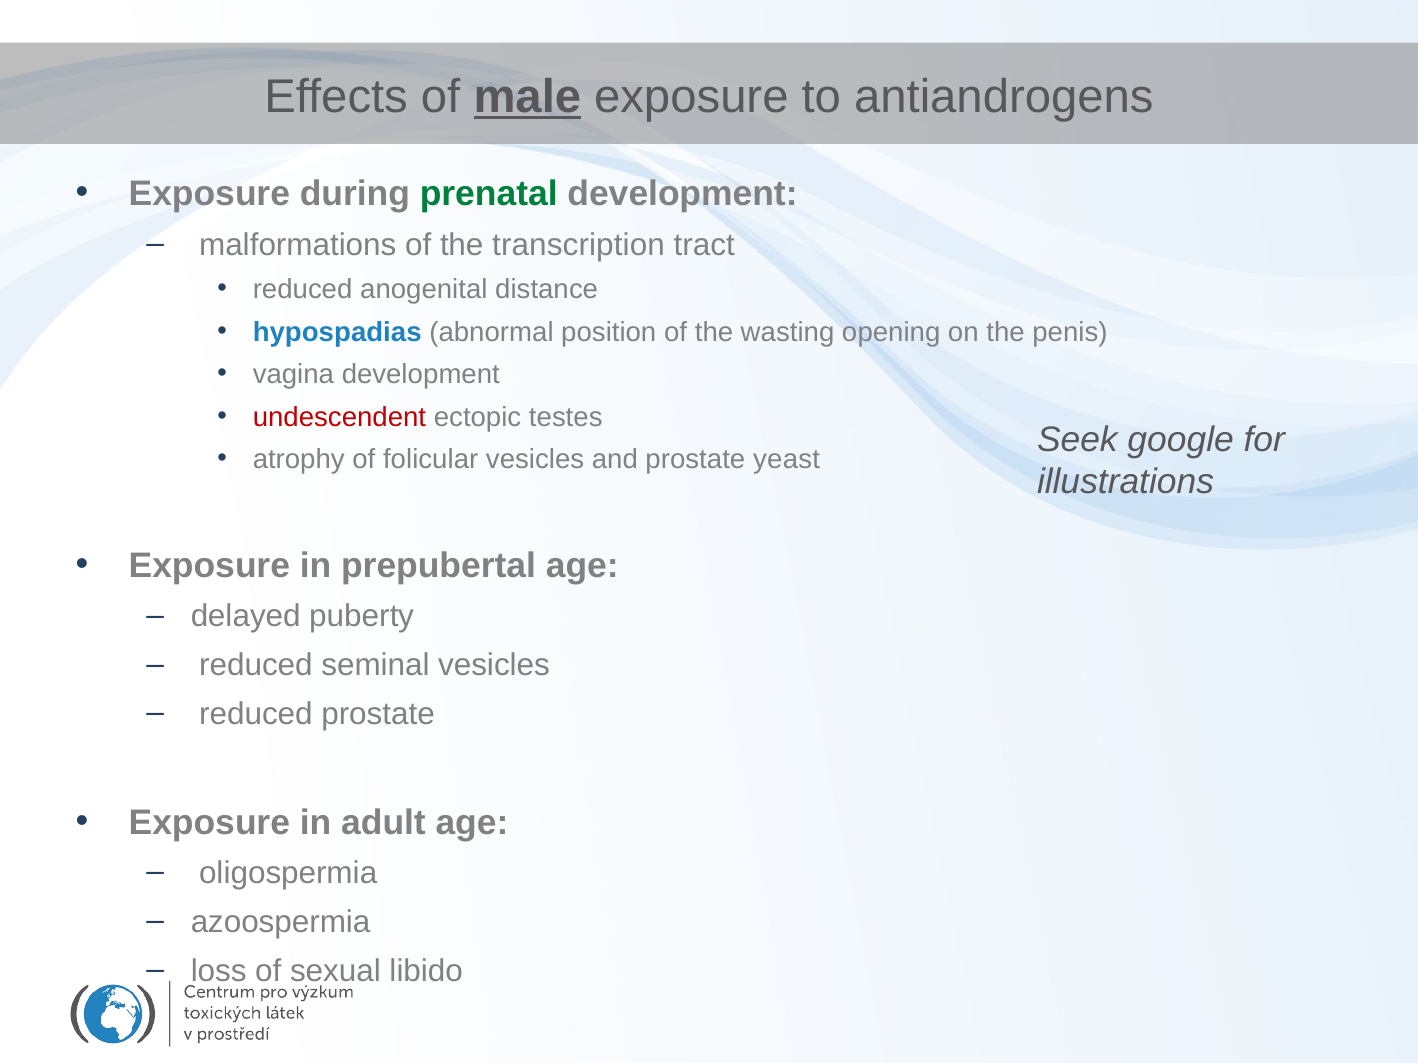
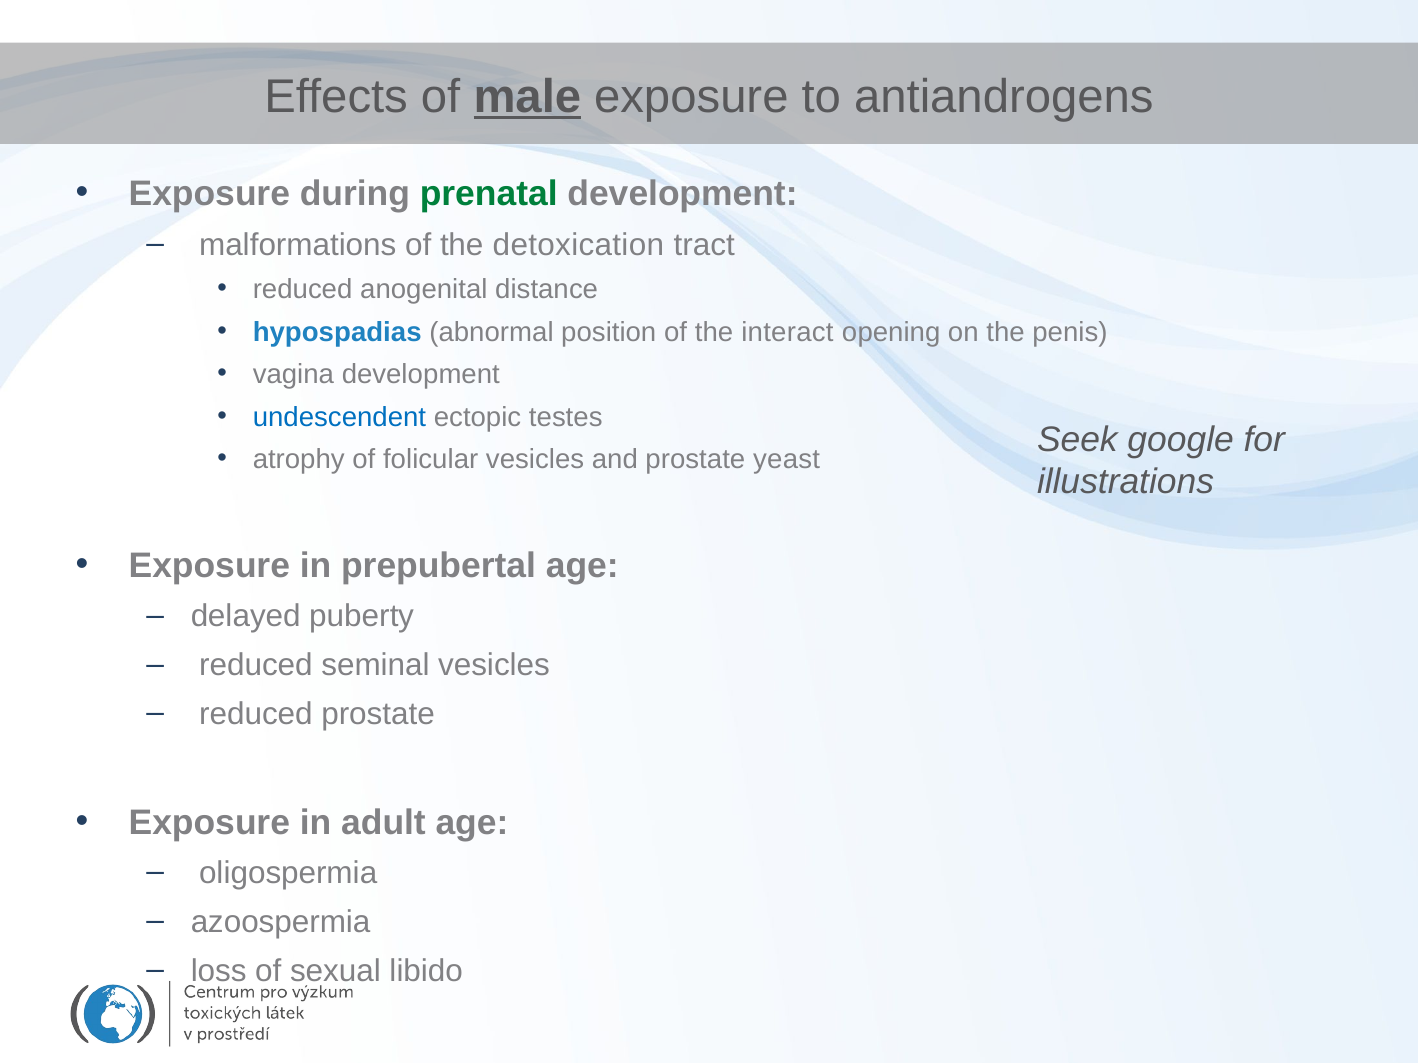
transcription: transcription -> detoxication (578, 245)
wasting: wasting -> interact (787, 332)
undescendent colour: red -> blue (339, 417)
